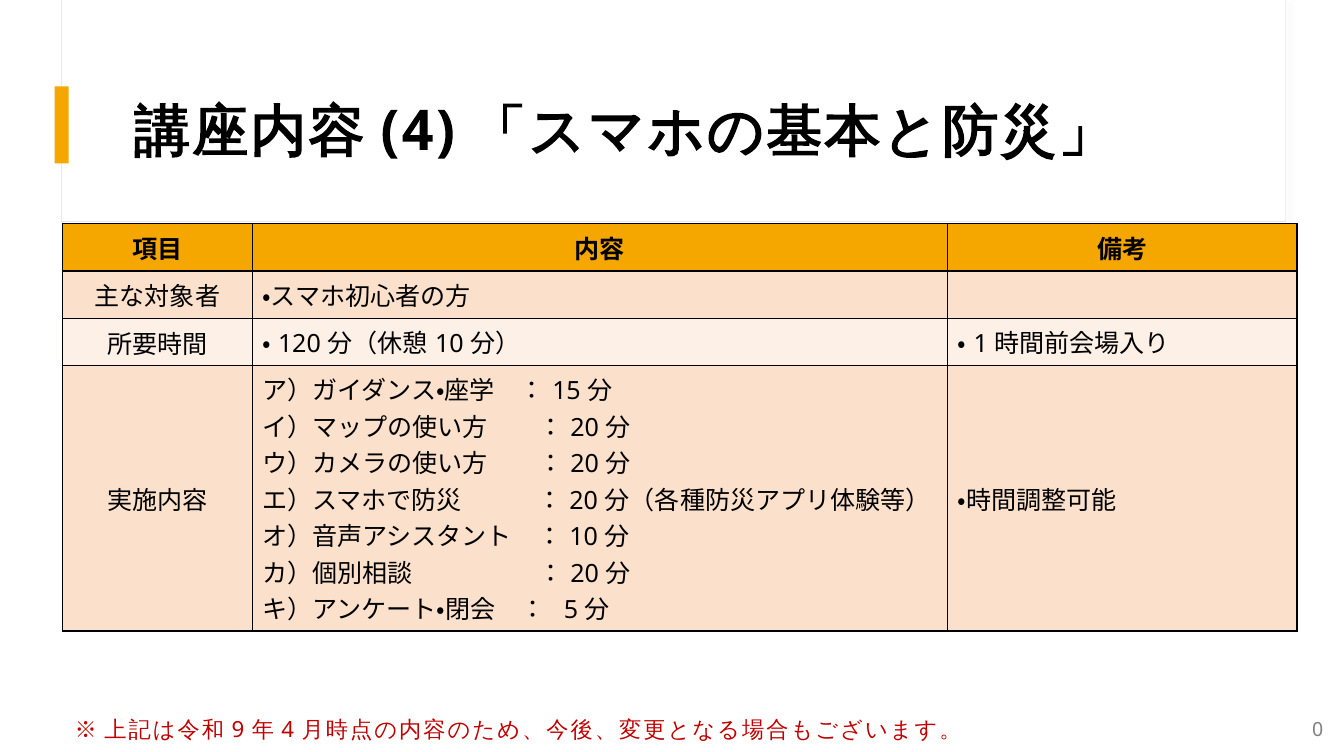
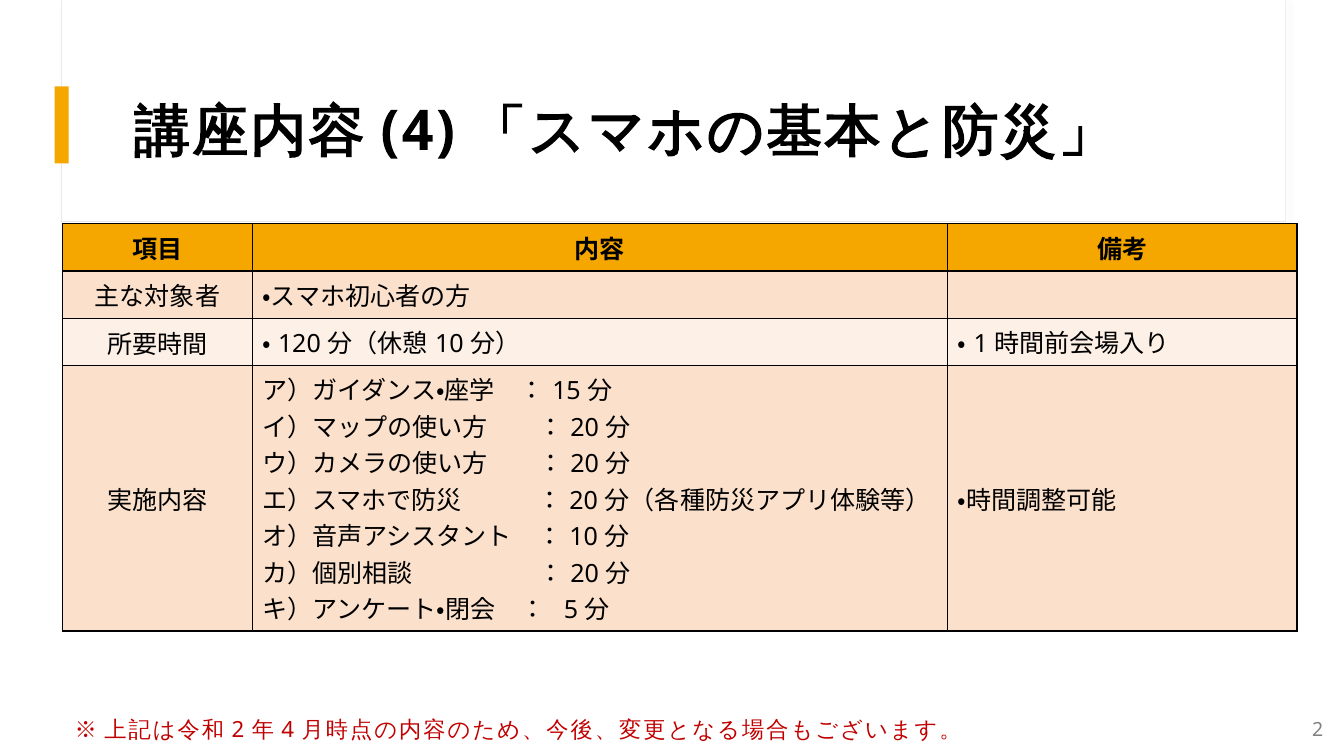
9: 9 -> 2 (238, 730)
0: 0 -> 2 (1318, 730)
